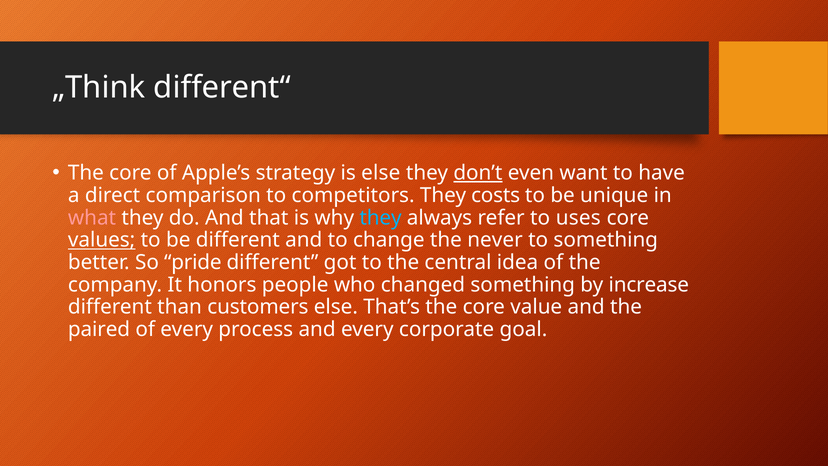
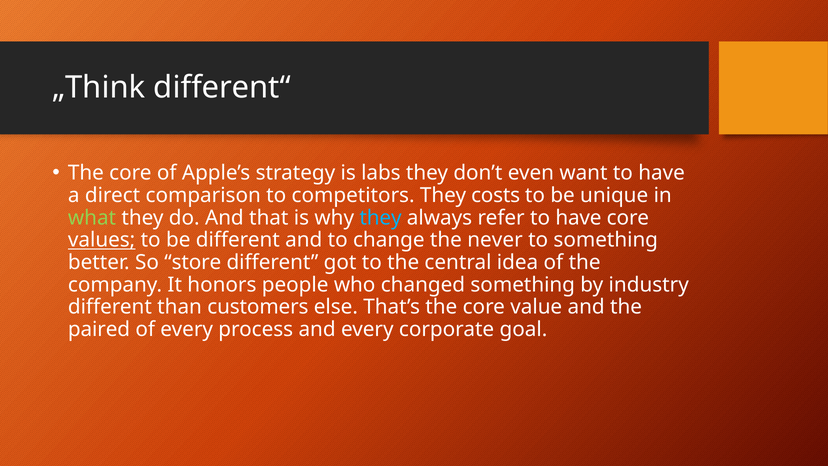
is else: else -> labs (381, 173)
don’t underline: present -> none (478, 173)
what colour: pink -> light green (92, 218)
refer to uses: uses -> have (578, 218)
pride: pride -> store (193, 262)
increase: increase -> industry (649, 285)
